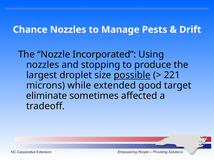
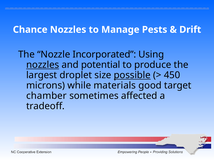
nozzles underline: none -> present (43, 65)
stopping: stopping -> potential (101, 65)
221: 221 -> 450 (172, 75)
extended: extended -> materials (115, 85)
eliminate: eliminate -> chamber (47, 95)
